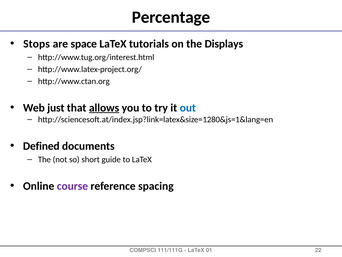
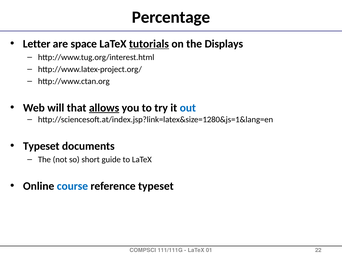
Stops: Stops -> Letter (37, 44)
tutorials underline: none -> present (149, 44)
just: just -> will (56, 108)
Defined: Defined -> Typeset (41, 146)
course colour: purple -> blue (72, 186)
reference spacing: spacing -> typeset (156, 186)
